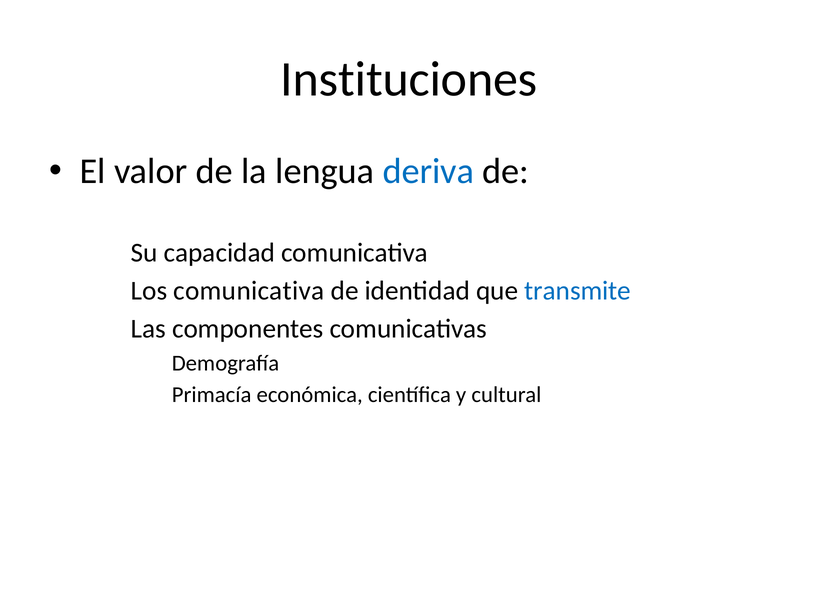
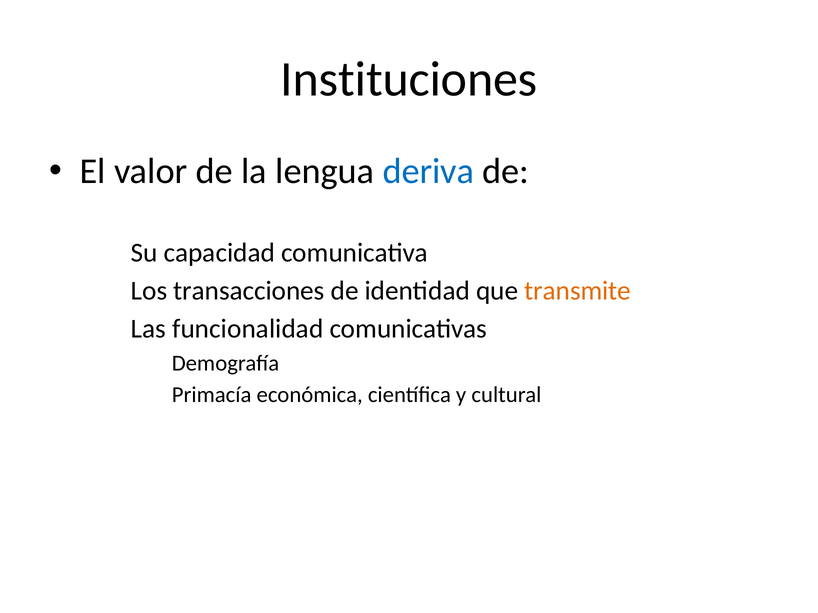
Los comunicativa: comunicativa -> transacciones (249, 291)
transmite colour: blue -> orange (578, 291)
componentes: componentes -> funcionalidad (248, 329)
